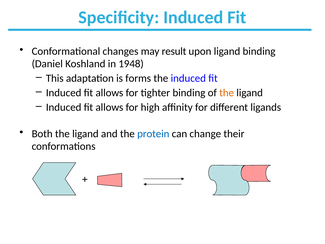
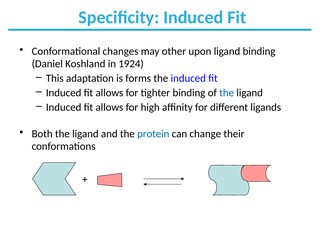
result: result -> other (174, 51)
1948: 1948 -> 1924 (131, 64)
the colour: orange -> blue (227, 93)
